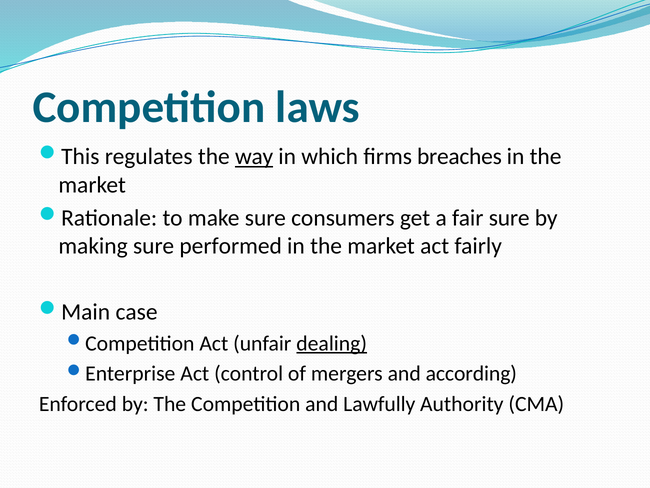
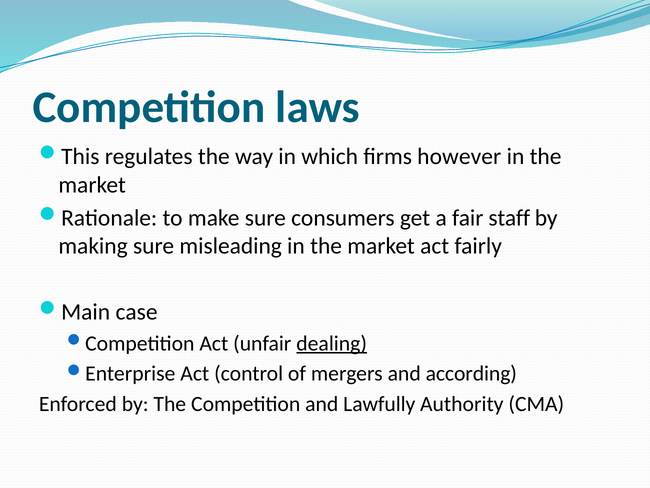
way underline: present -> none (254, 157)
breaches: breaches -> however (459, 157)
fair sure: sure -> staff (509, 218)
performed: performed -> misleading (231, 246)
